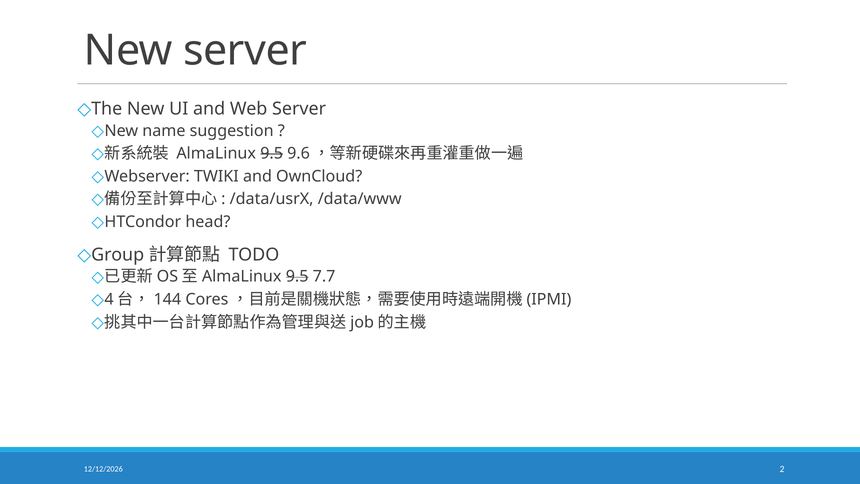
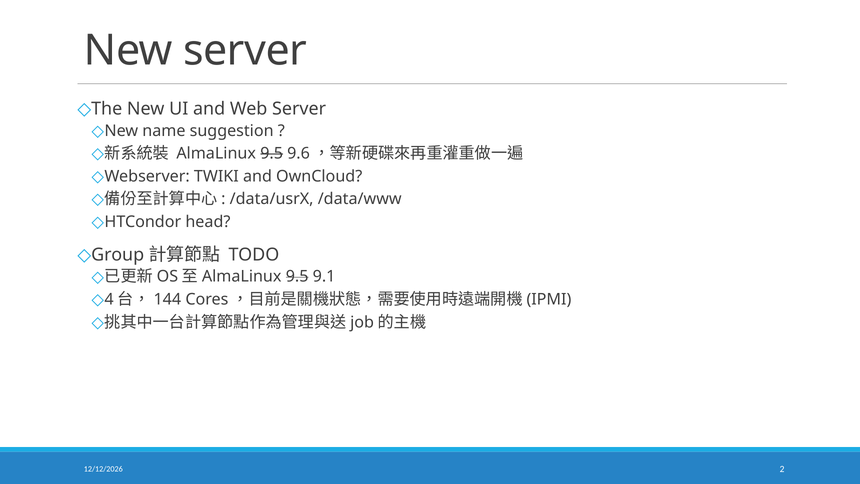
7.7: 7.7 -> 9.1 (324, 277)
